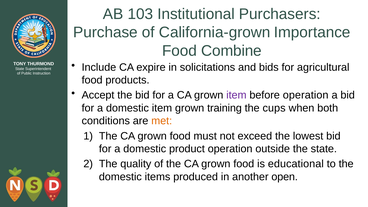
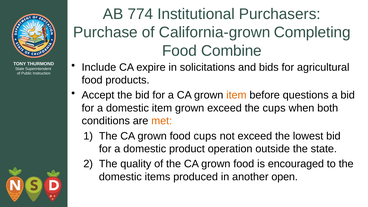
103: 103 -> 774 (140, 14)
Importance: Importance -> Completing (312, 32)
item colour: purple -> orange (236, 95)
before operation: operation -> questions (306, 95)
grown training: training -> exceed (224, 108)
food must: must -> cups (205, 136)
educational: educational -> encouraged (296, 164)
